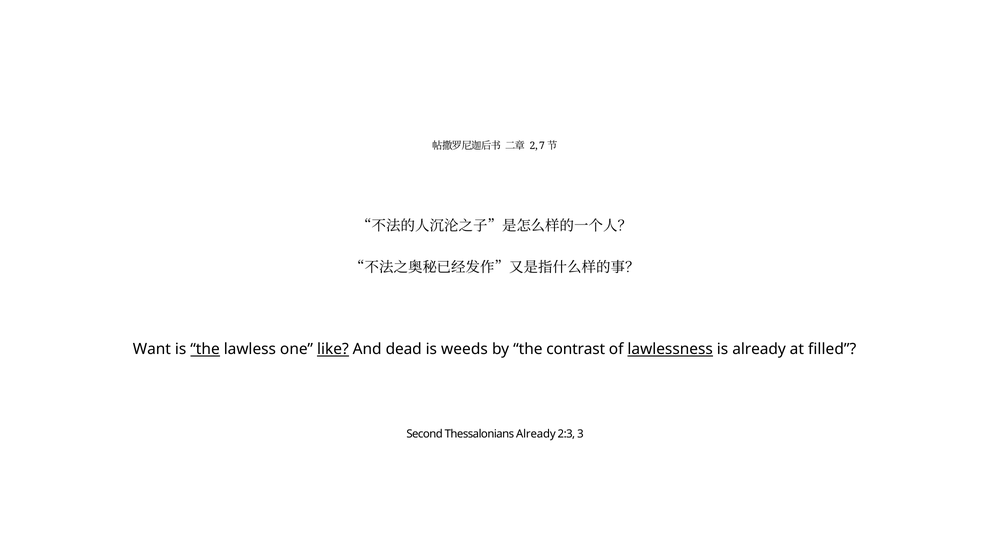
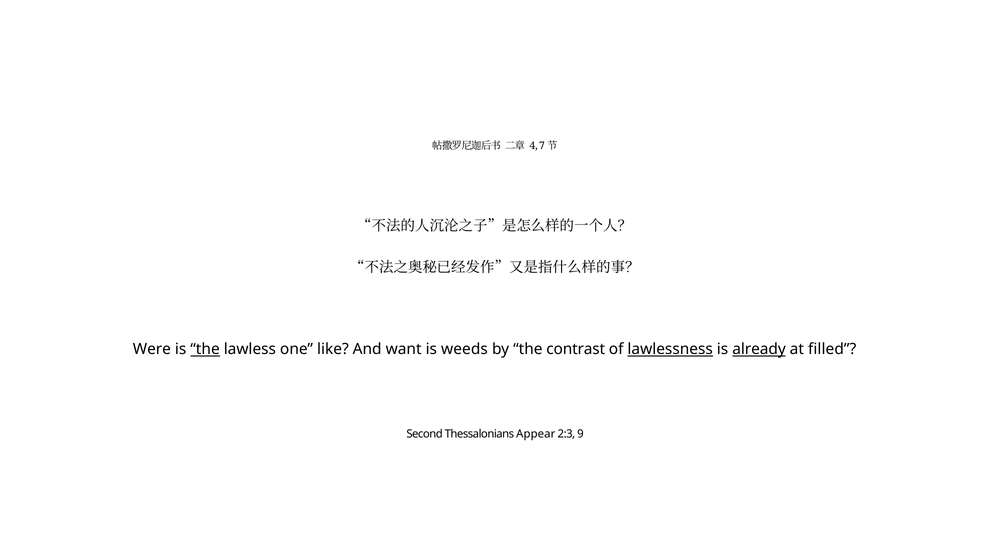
2: 2 -> 4 (534, 146)
Want: Want -> Were (152, 349)
like underline: present -> none (333, 349)
dead: dead -> want (404, 349)
already underline: none -> present (759, 349)
Thessalonians Already: Already -> Appear (536, 434)
3: 3 -> 9 (580, 434)
